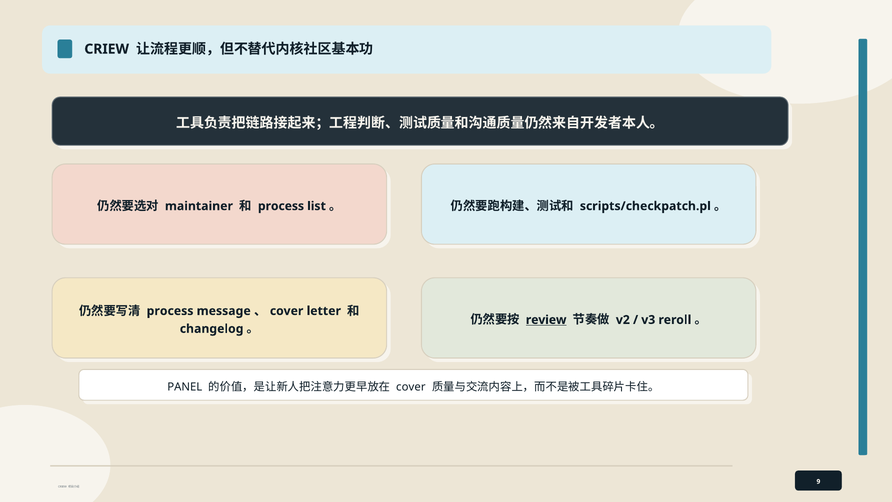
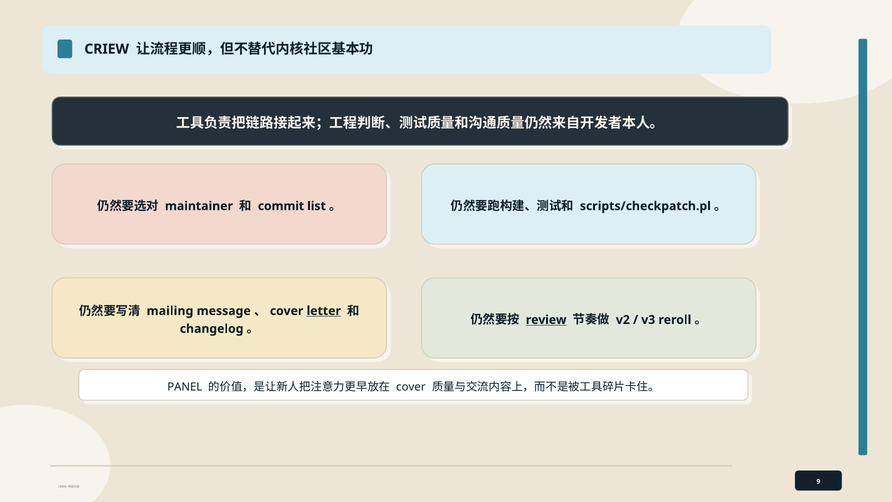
process: process -> commit (281, 206)
process: process -> mailing (170, 311)
letter underline: none -> present (324, 311)
